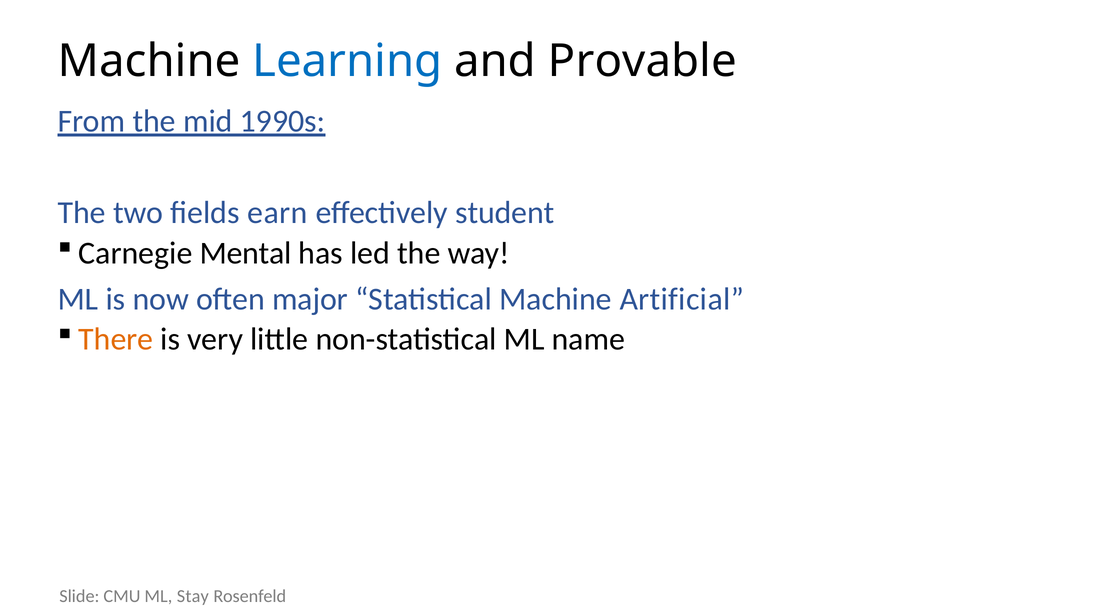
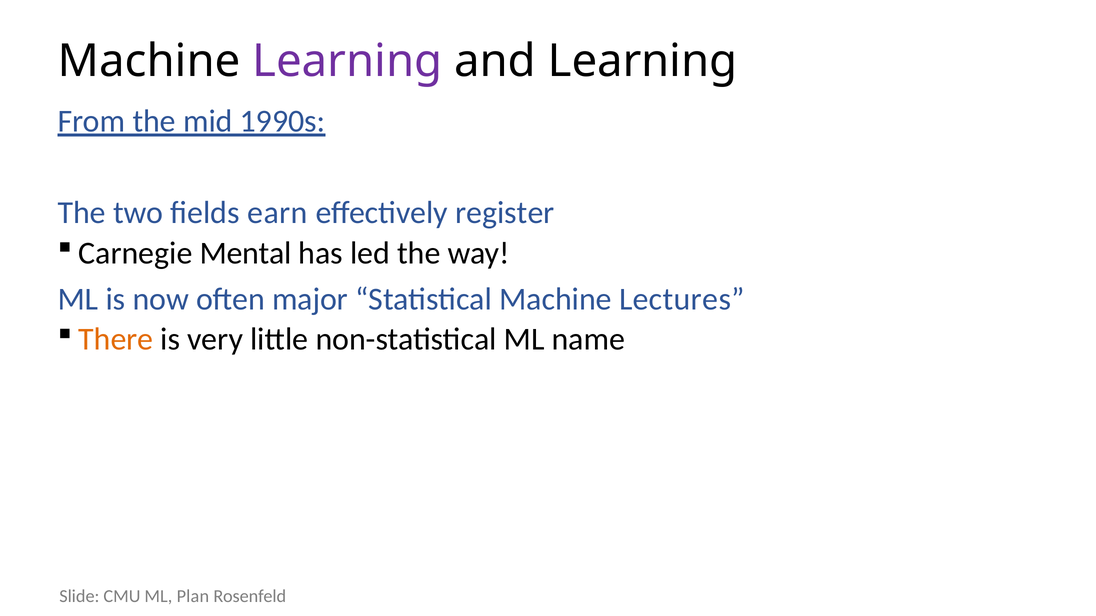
Learning colour: blue -> purple (347, 61)
and Provable: Provable -> Learning (643, 61)
student: student -> register (505, 213)
Artificial: Artificial -> Lectures (682, 299)
Stay: Stay -> Plan (193, 597)
